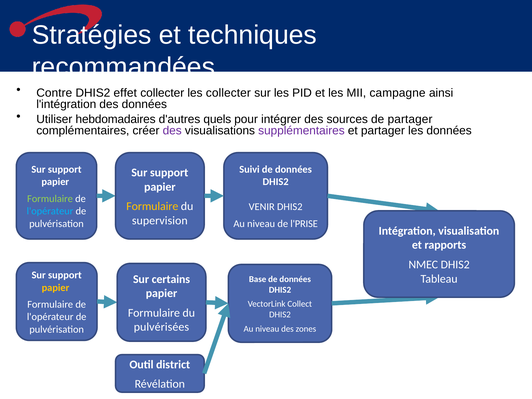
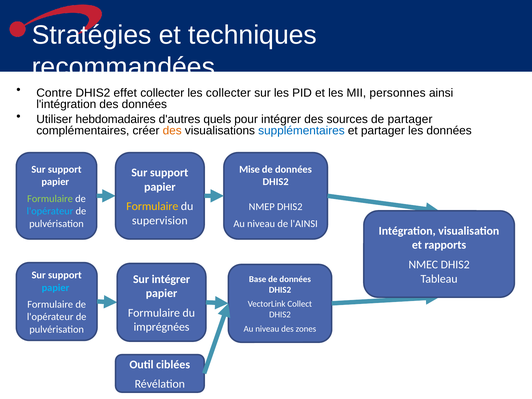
campagne: campagne -> personnes (398, 93)
des colour: purple -> orange (172, 131)
supplémentaires colour: purple -> blue (301, 131)
Suivi: Suivi -> Mise (250, 169)
VENIR: VENIR -> NMEP (262, 207)
l'PRISE: l'PRISE -> l'AINSI (304, 224)
Sur certains: certains -> intégrer (171, 279)
papier colour: yellow -> light blue (55, 288)
pulvérisées: pulvérisées -> imprégnées (162, 327)
district: district -> ciblées (173, 364)
